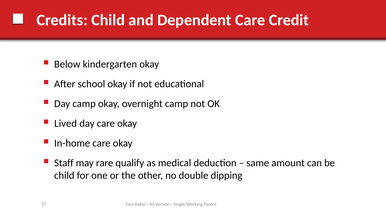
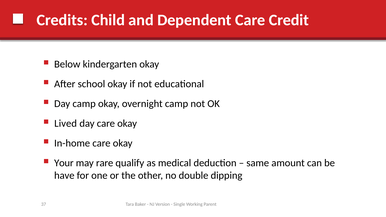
Staff: Staff -> Your (64, 163)
child: child -> have (64, 176)
